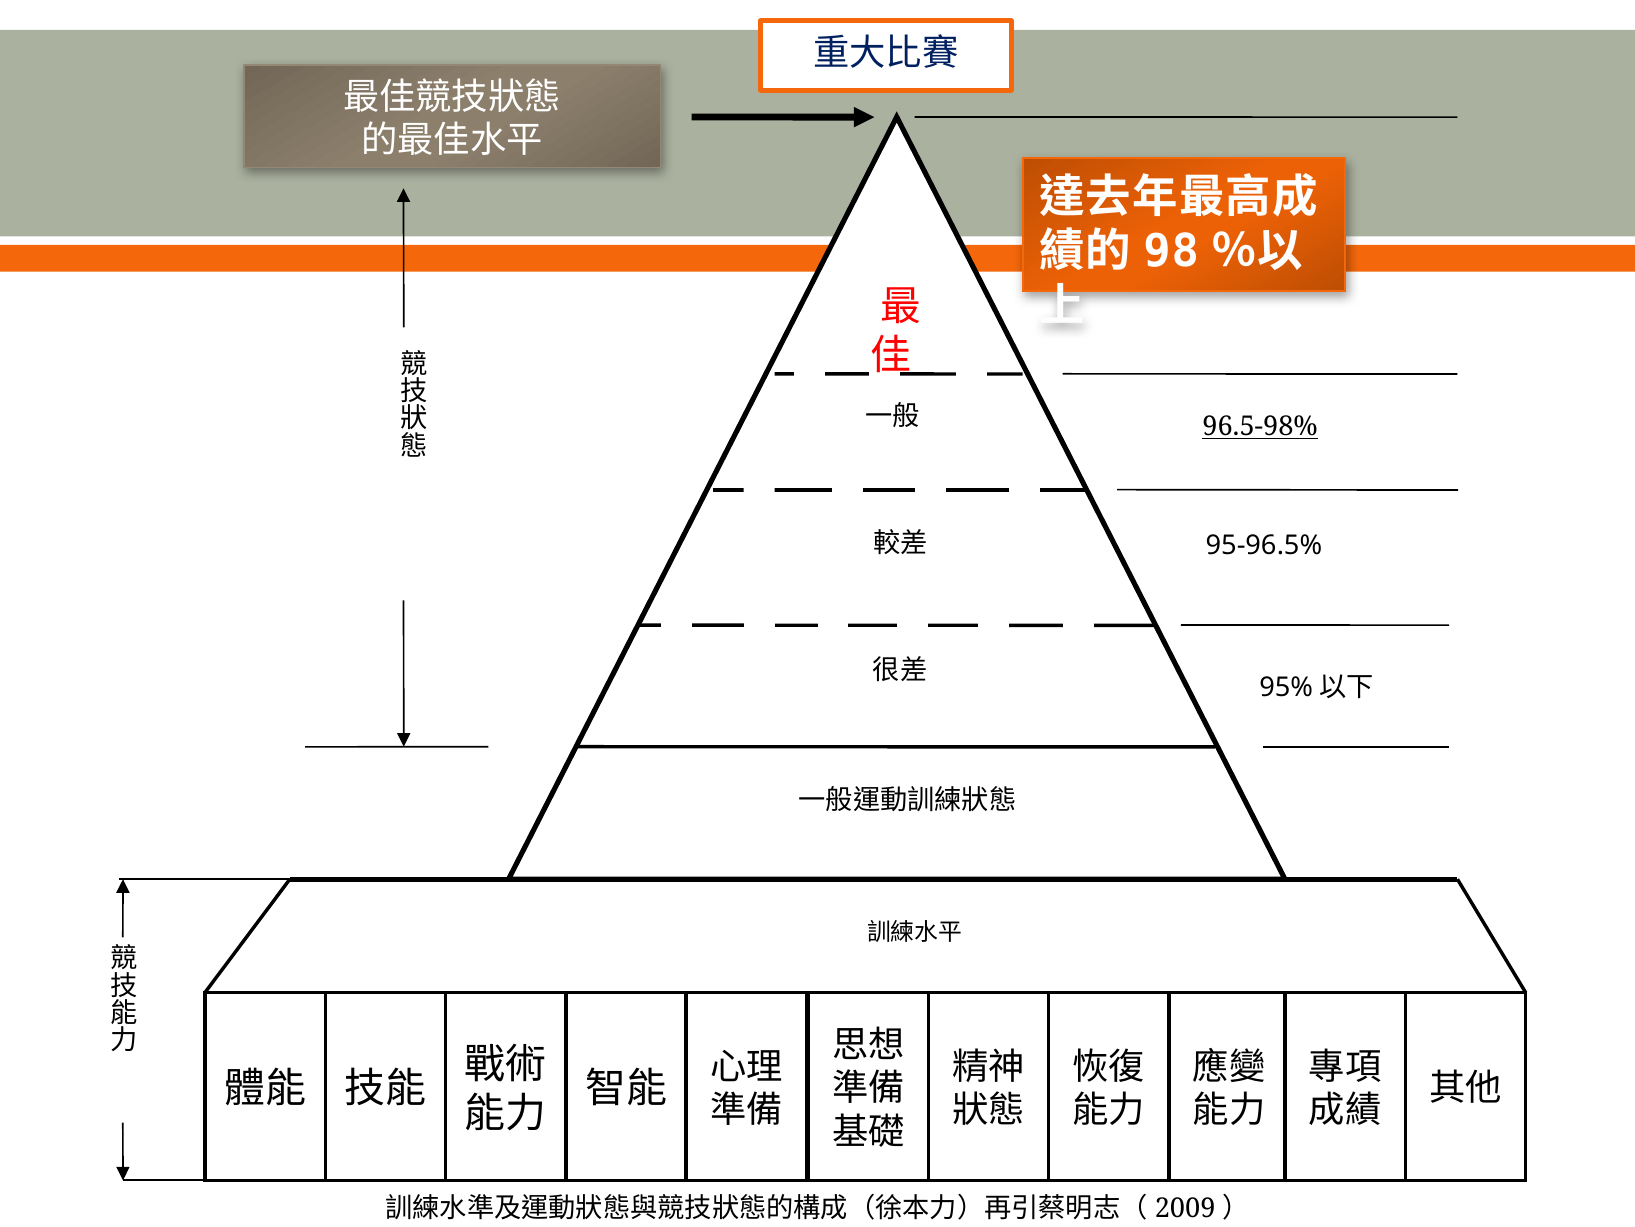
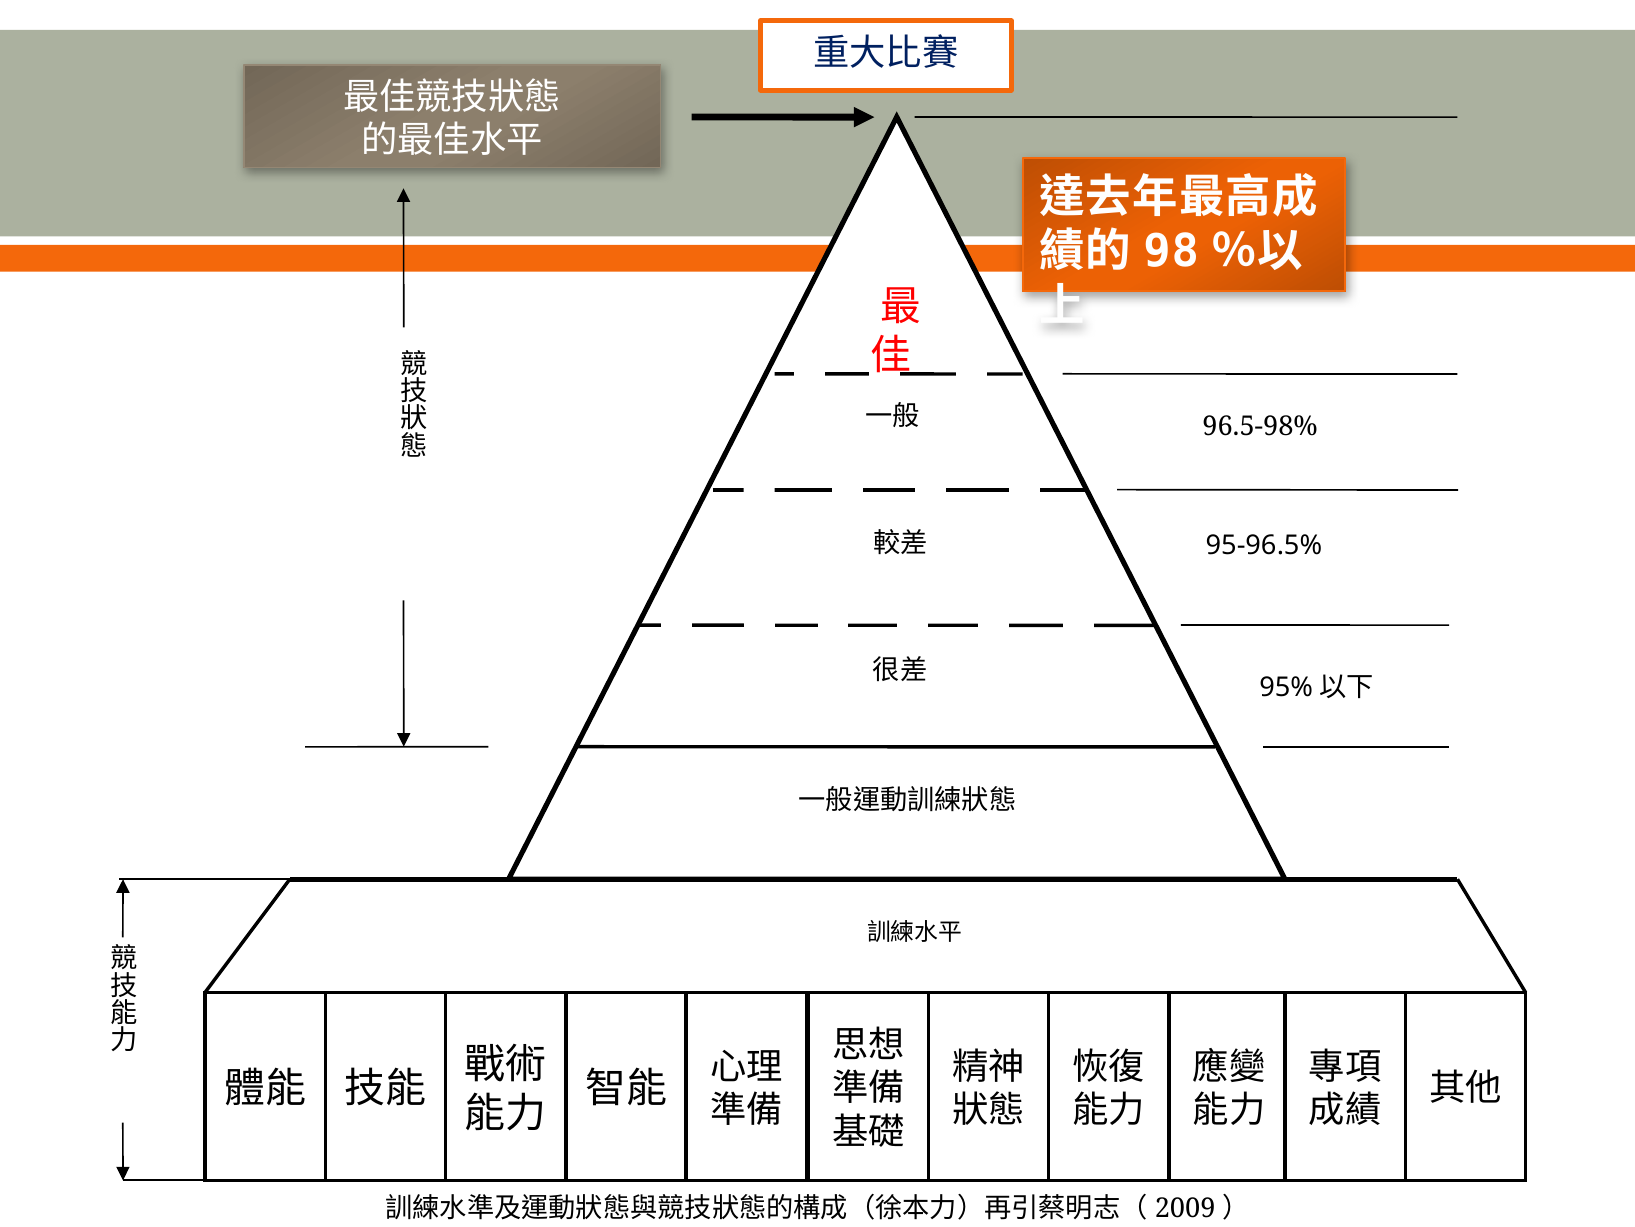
96.5-98% underline: present -> none (1260, 427)
